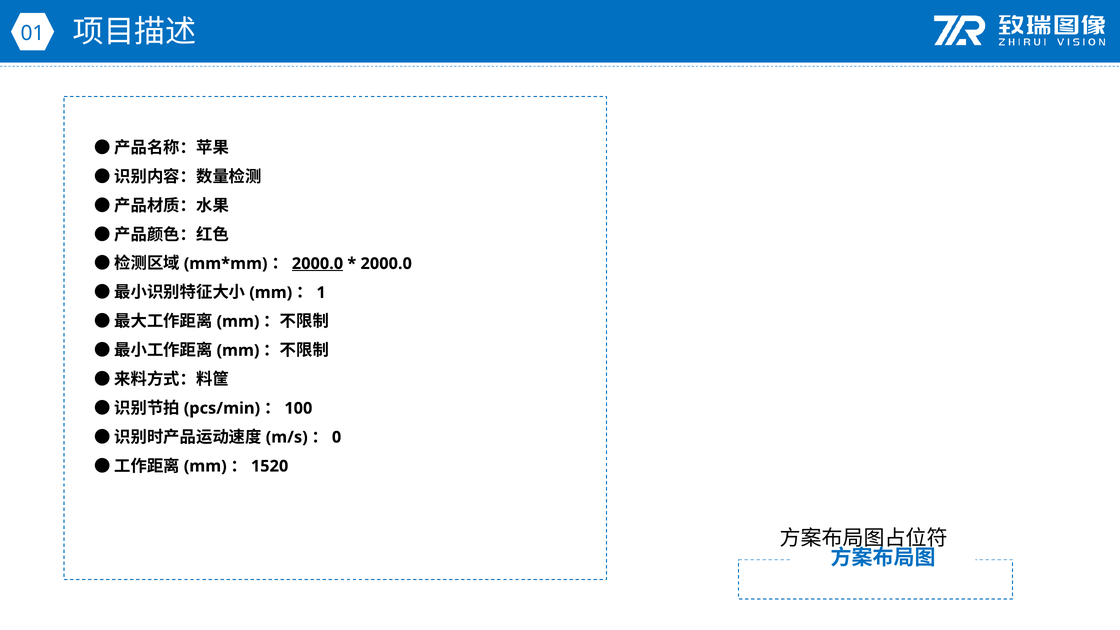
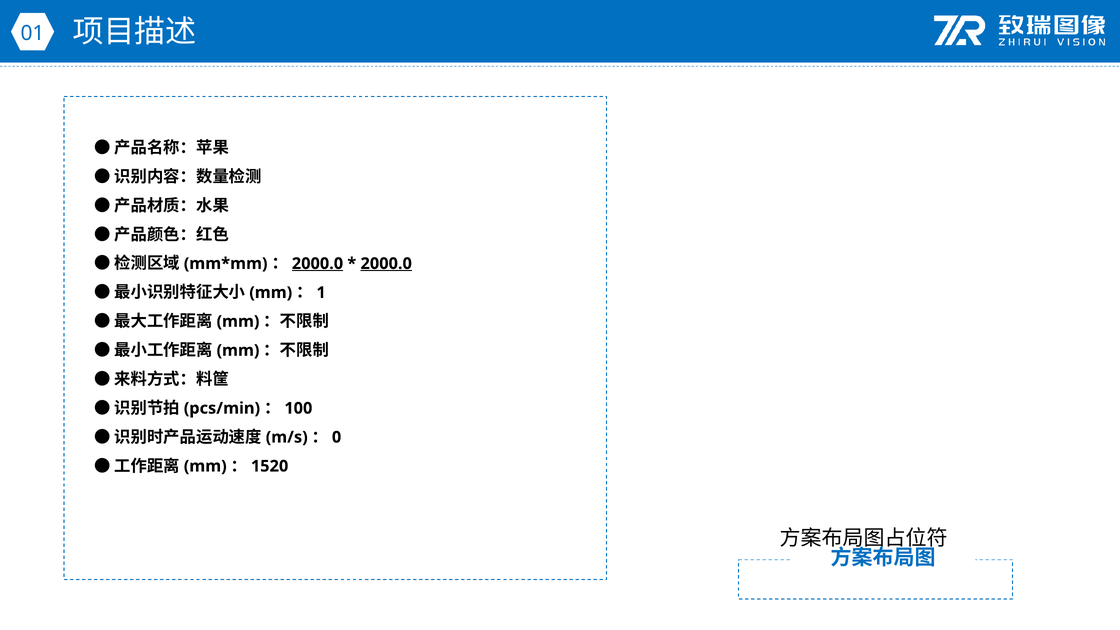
2000.0 underline: none -> present (386, 264)
